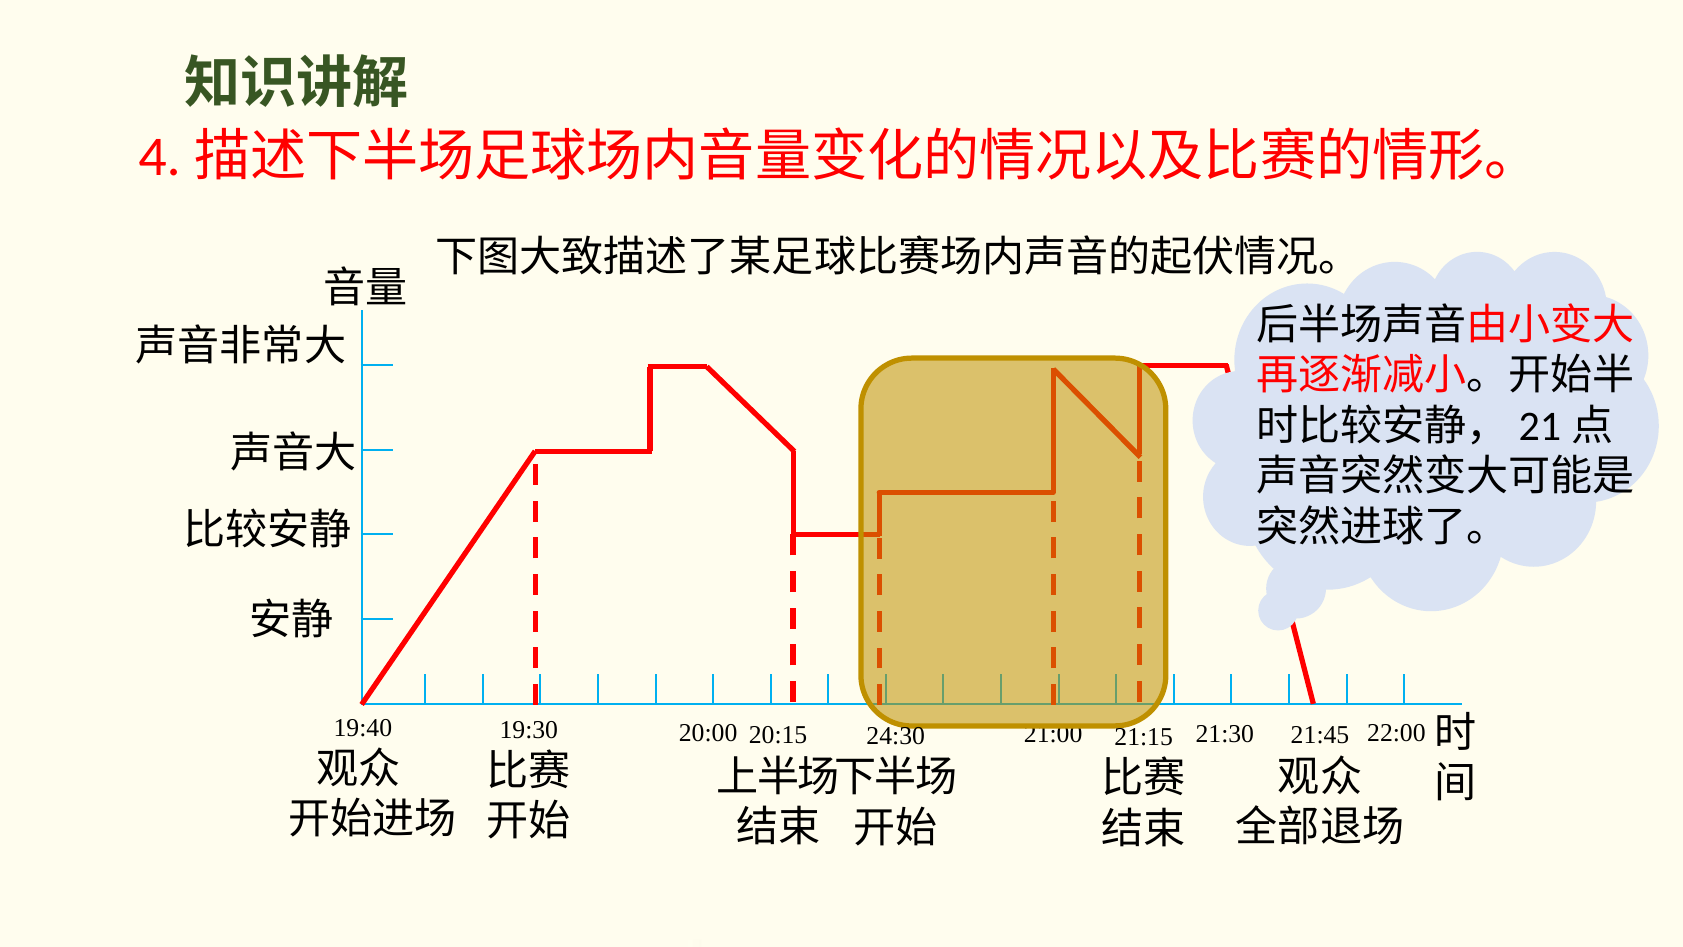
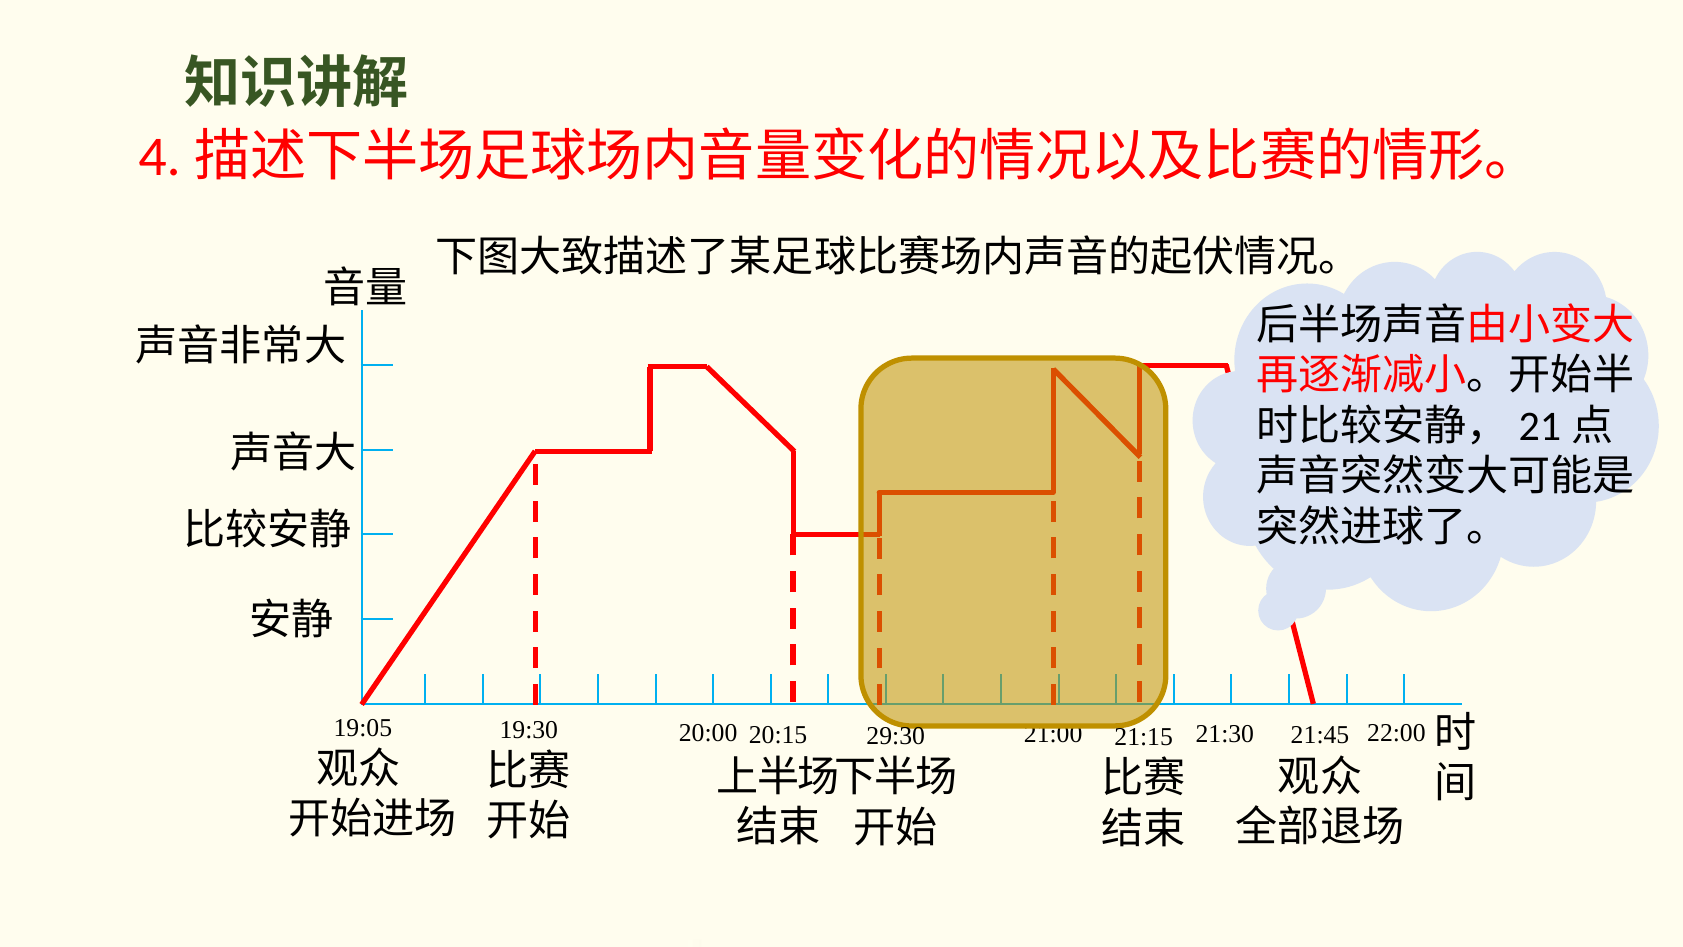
19:40: 19:40 -> 19:05 (363, 728)
24:30: 24:30 -> 29:30 (896, 736)
